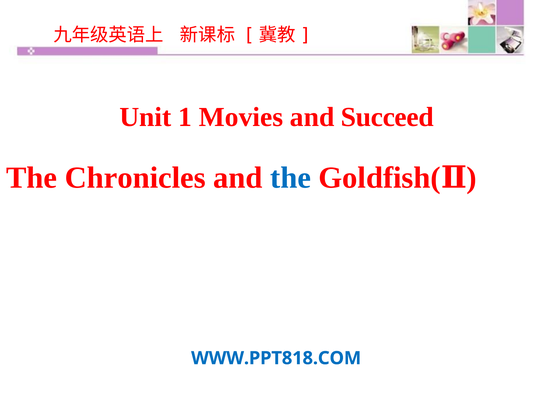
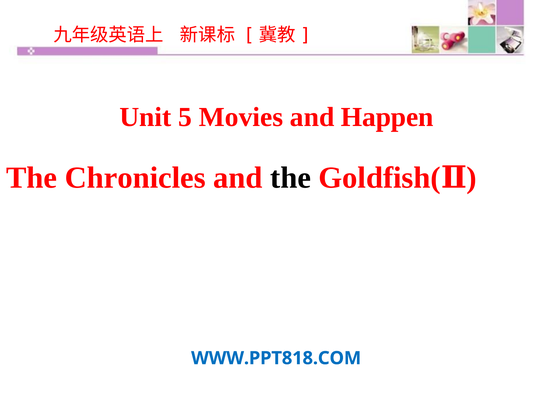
1: 1 -> 5 (185, 117)
Succeed: Succeed -> Happen (387, 117)
the colour: blue -> black (291, 178)
